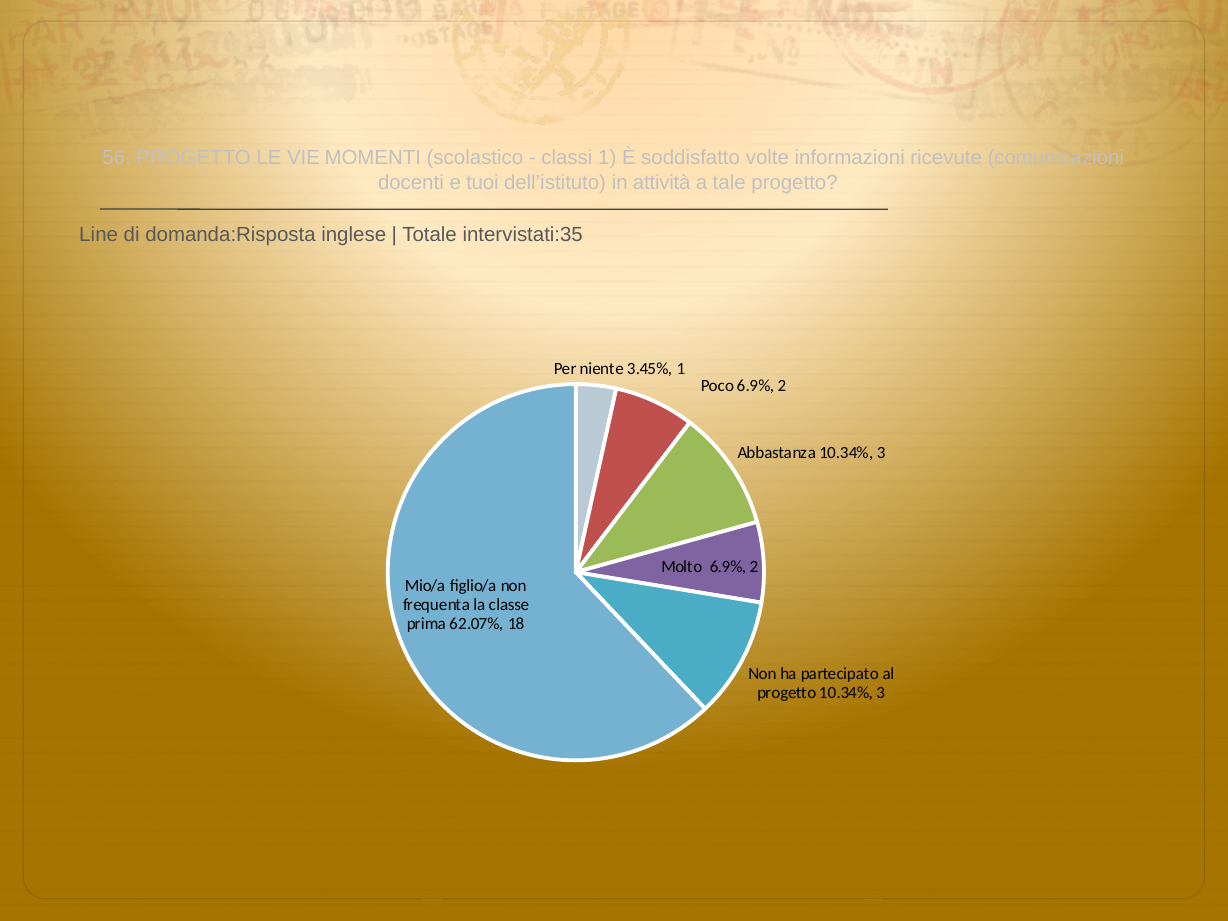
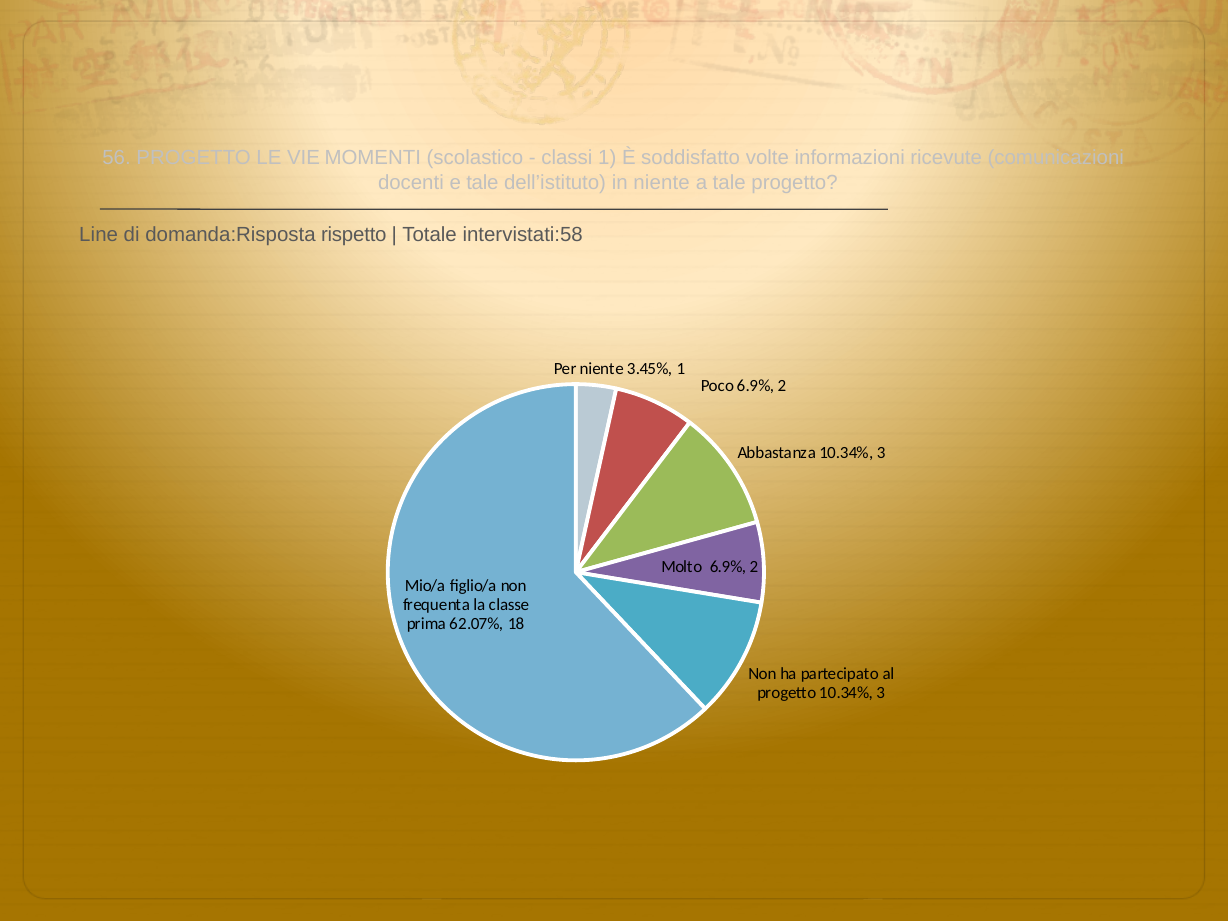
e tuoi: tuoi -> tale (482, 183)
in attività: attività -> niente (662, 183)
inglese: inglese -> rispetto (354, 235)
intervistati:35: intervistati:35 -> intervistati:58 (523, 235)
